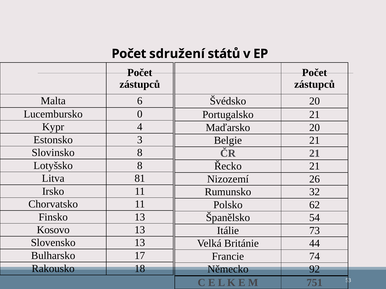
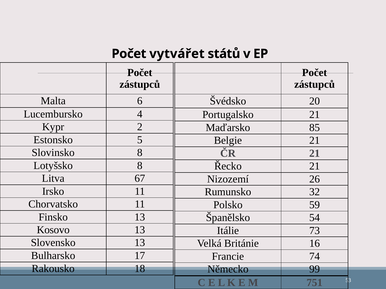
sdružení: sdružení -> vytvářet (177, 54)
0: 0 -> 4 (140, 114)
4: 4 -> 2 (140, 127)
Maďarsko 20: 20 -> 85 (315, 128)
3: 3 -> 5 (140, 140)
81: 81 -> 67 (140, 179)
62: 62 -> 59 (315, 205)
44: 44 -> 16 (315, 244)
92: 92 -> 99 (315, 270)
